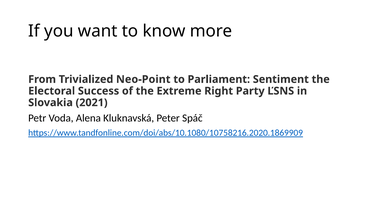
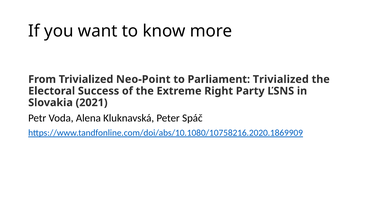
Parliament Sentiment: Sentiment -> Trivialized (281, 79)
